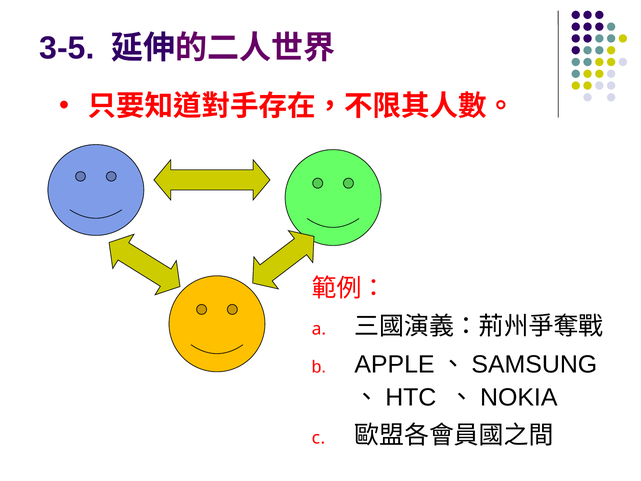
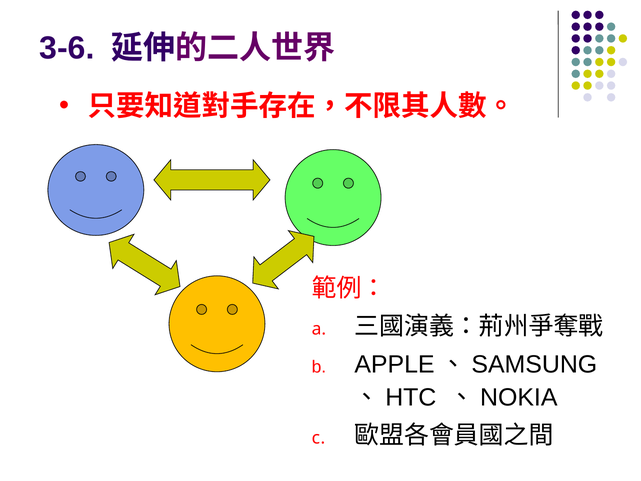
3-5: 3-5 -> 3-6 (67, 48)
